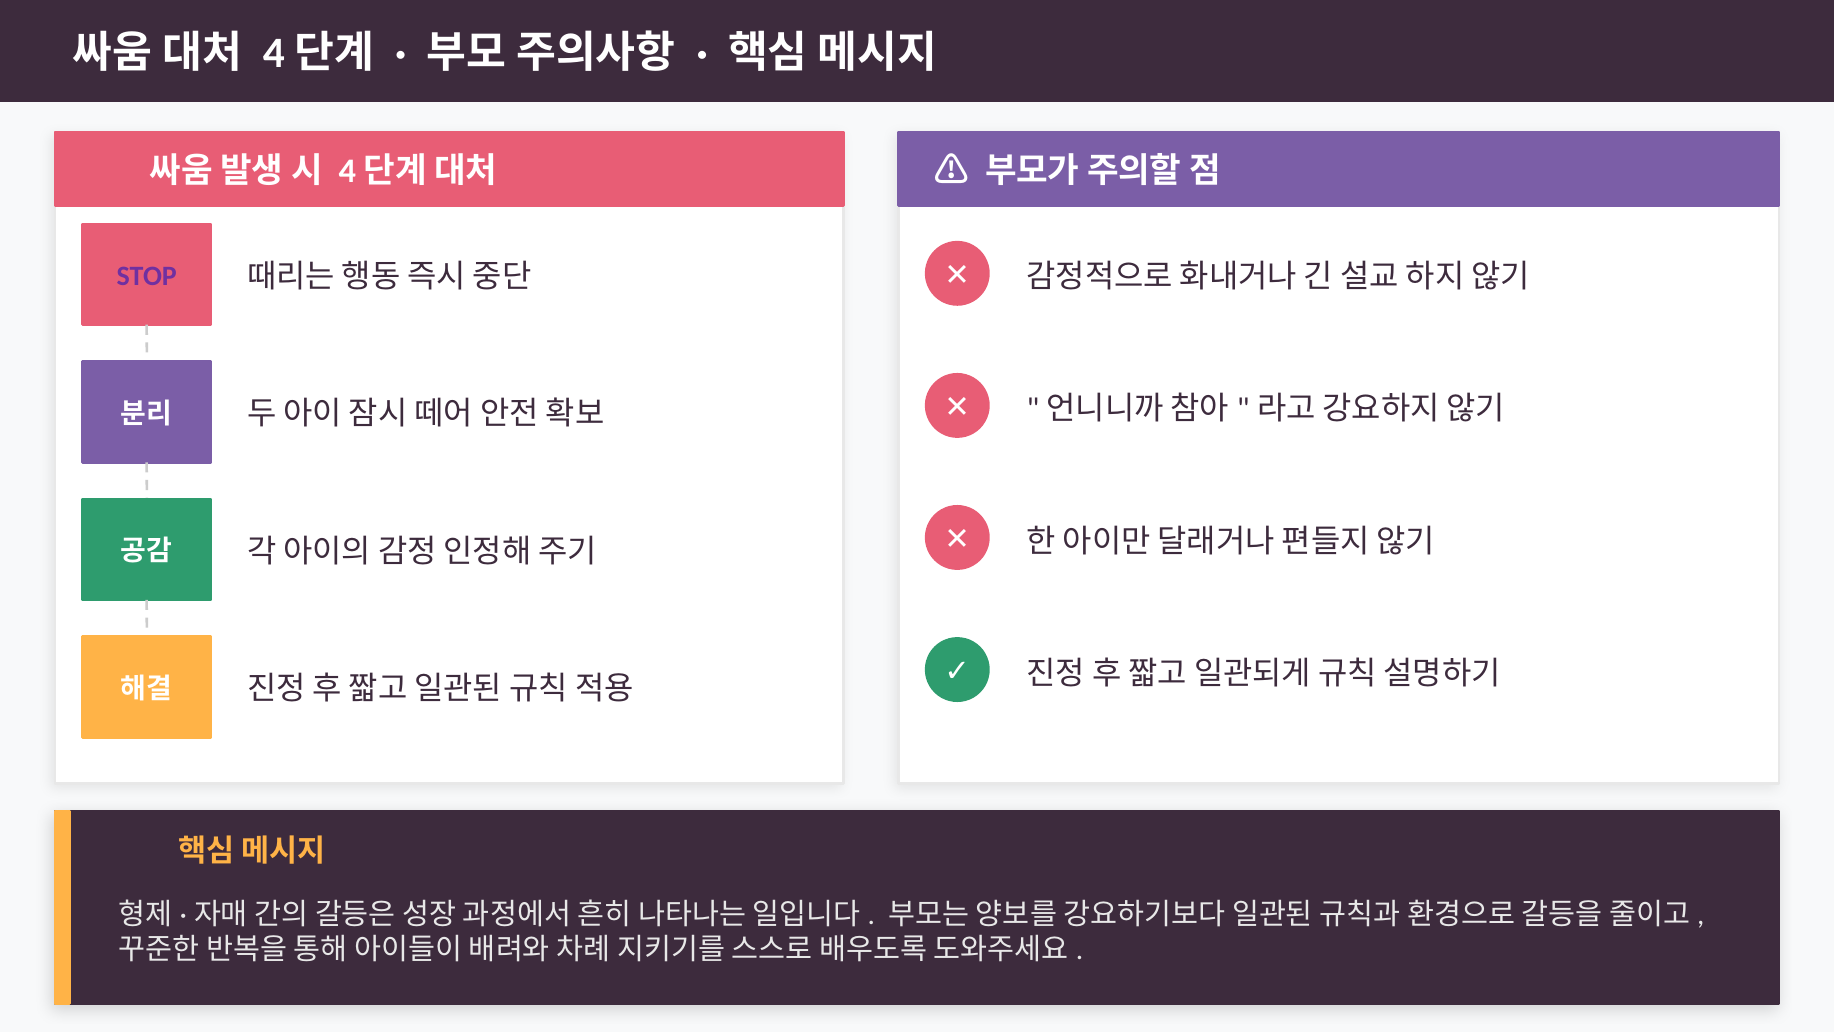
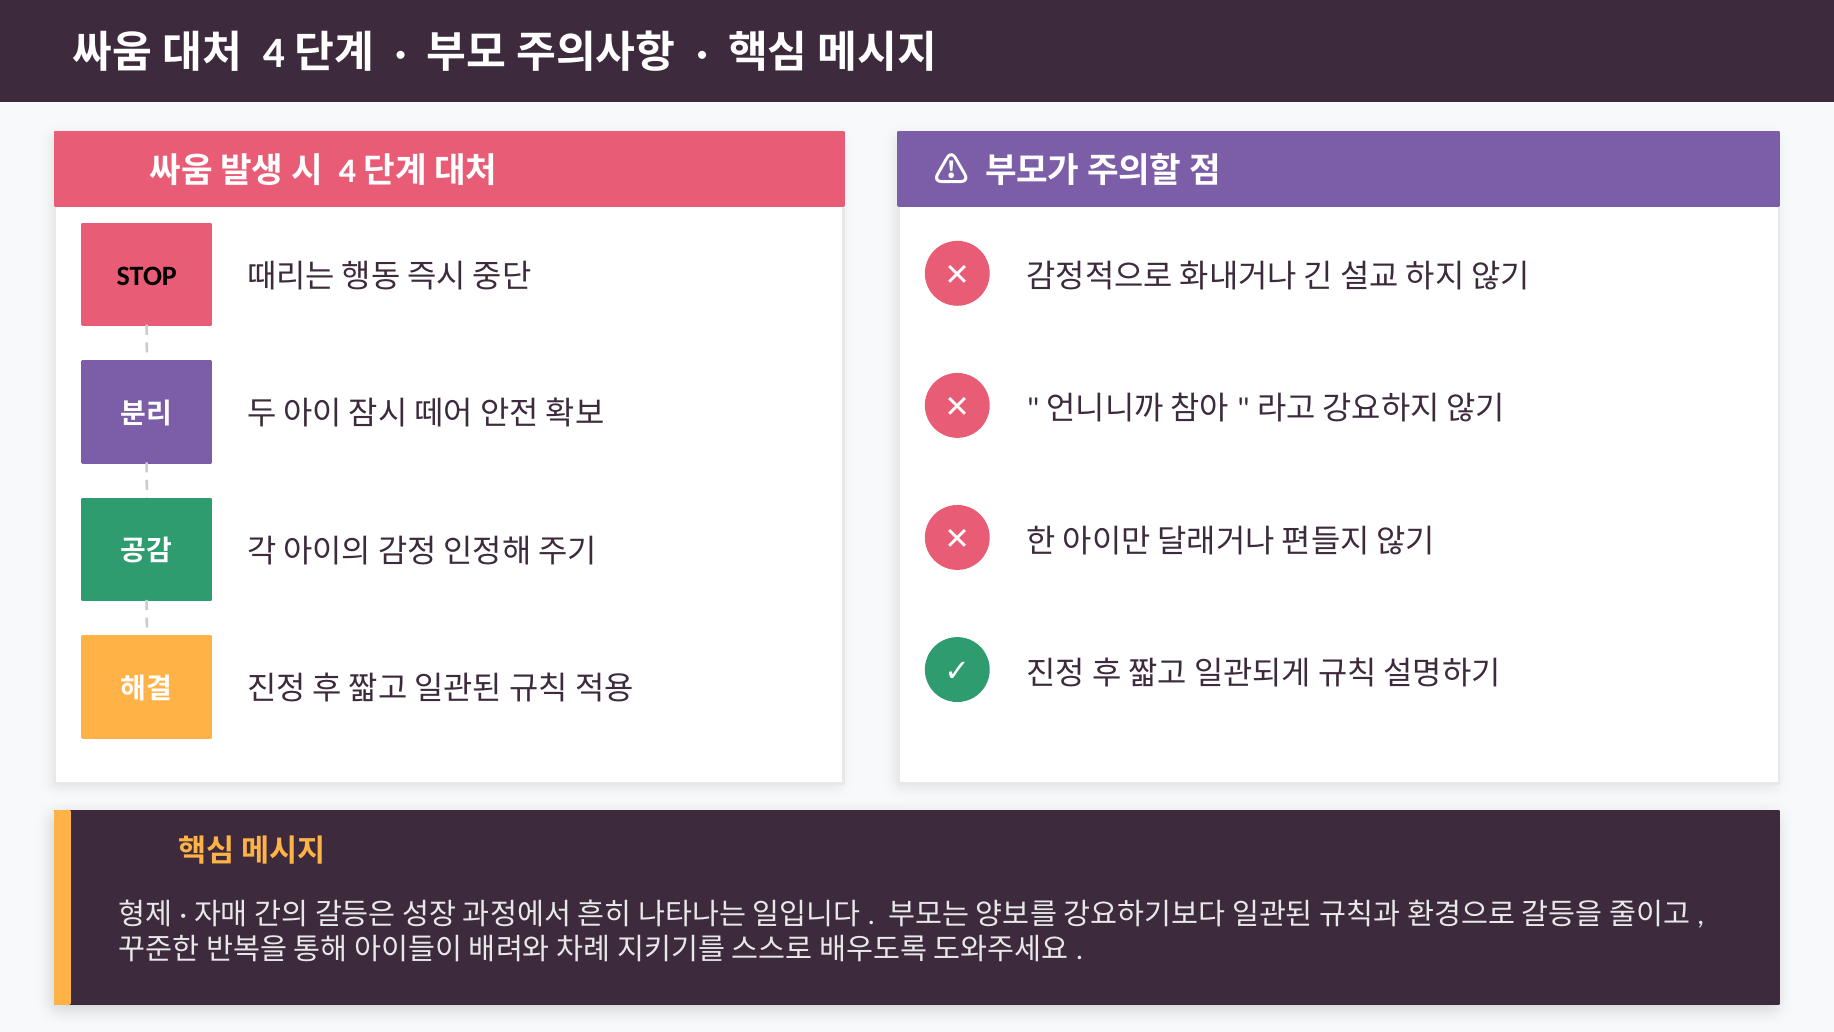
STOP colour: purple -> black (147, 276)
